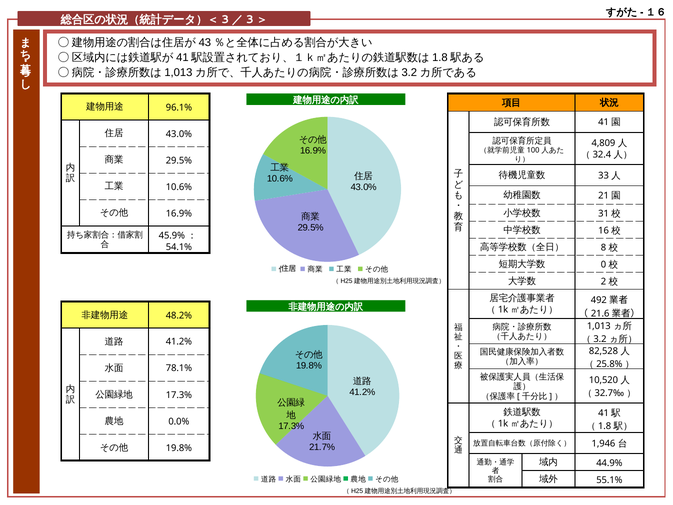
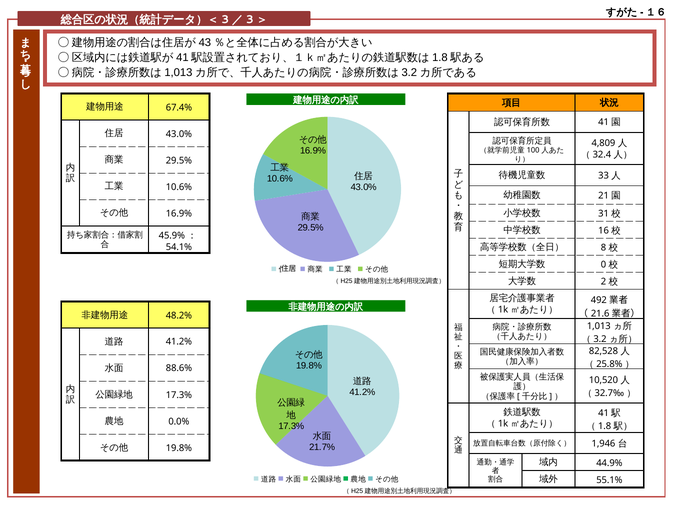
96.1%: 96.1% -> 67.4% (179, 107)
78.1%: 78.1% -> 88.6% (179, 368)
